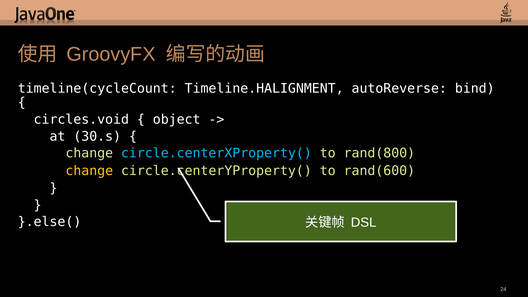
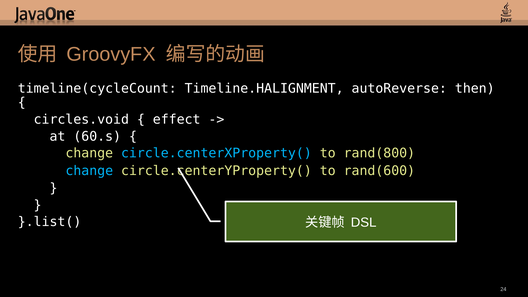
bind: bind -> then (475, 88)
object: object -> effect (177, 120)
30.s: 30.s -> 60.s (97, 136)
change colour: yellow -> light blue (89, 171)
}.else(: }.else( -> }.list( (50, 222)
